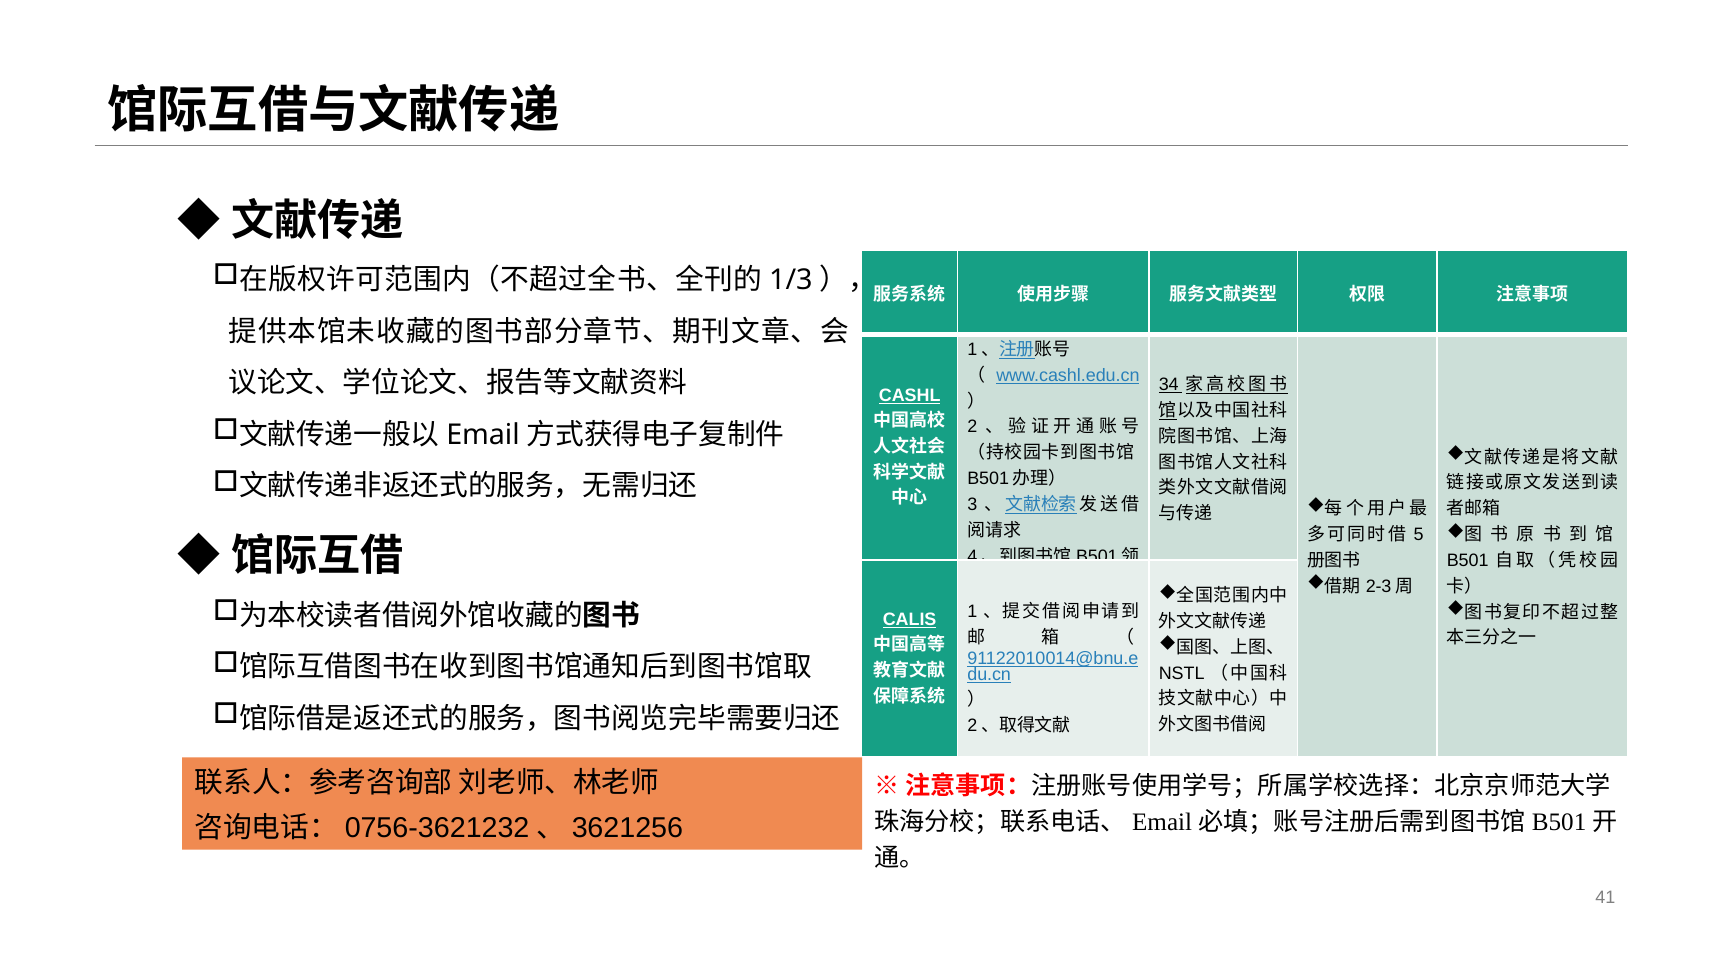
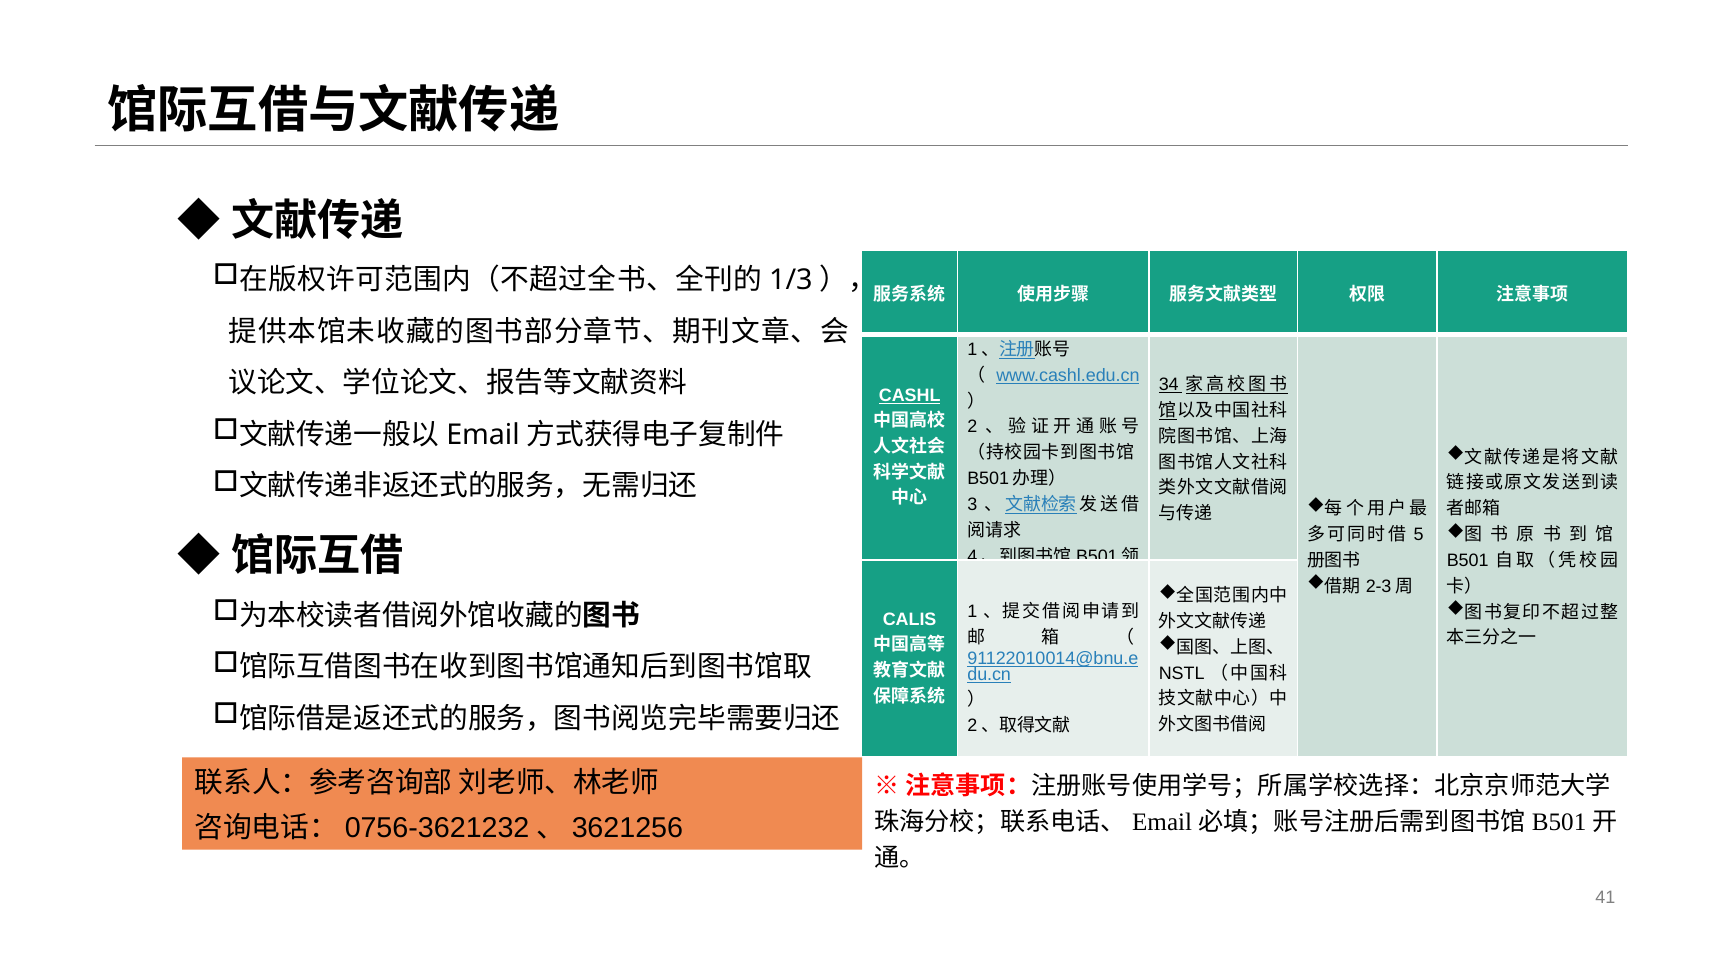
CALIS underline: present -> none (910, 620)
